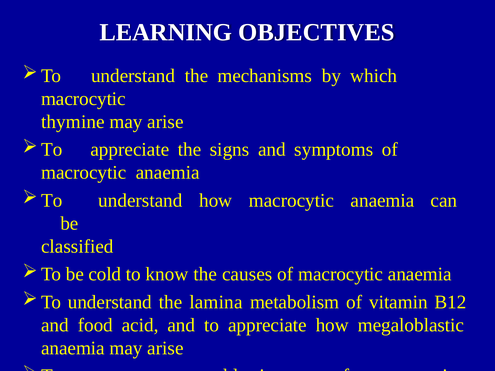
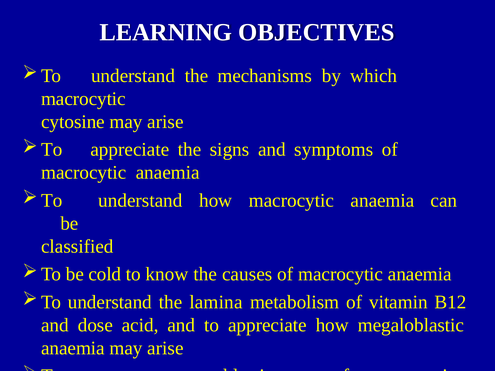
thymine: thymine -> cytosine (73, 122)
food: food -> dose (95, 325)
